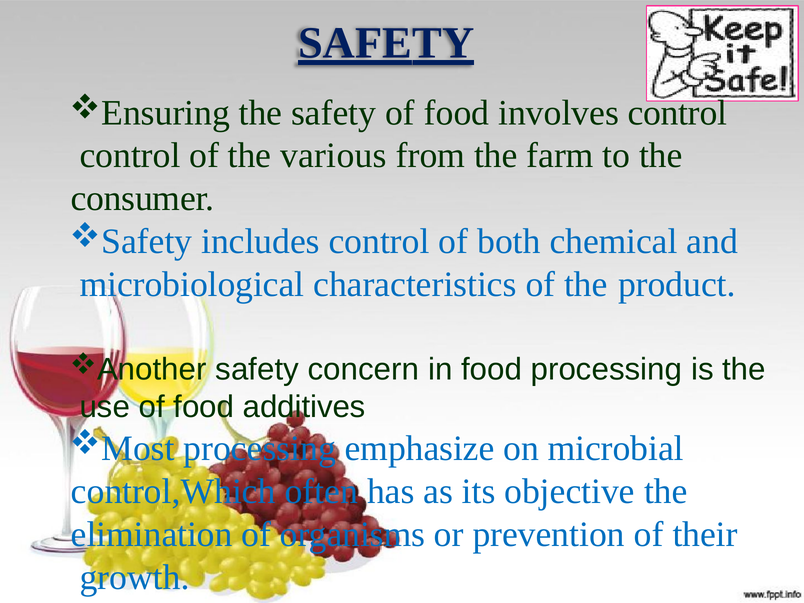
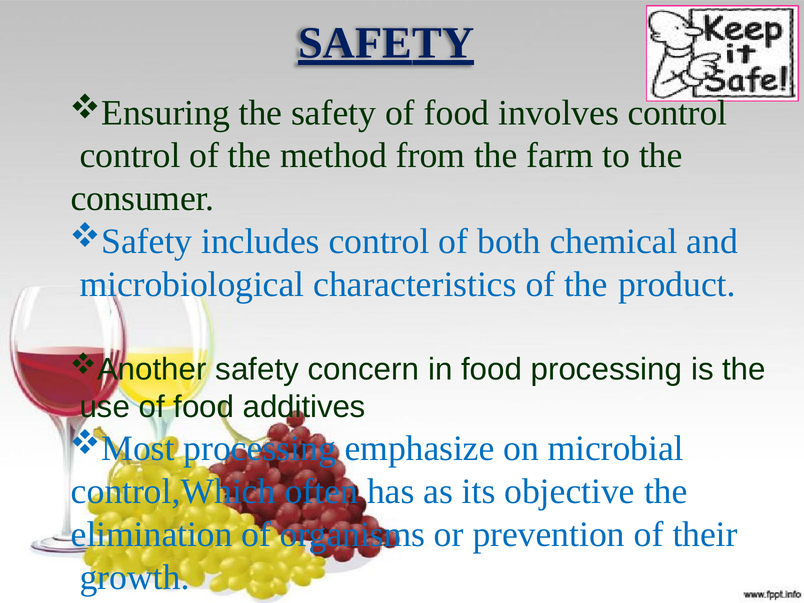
various: various -> method (334, 156)
